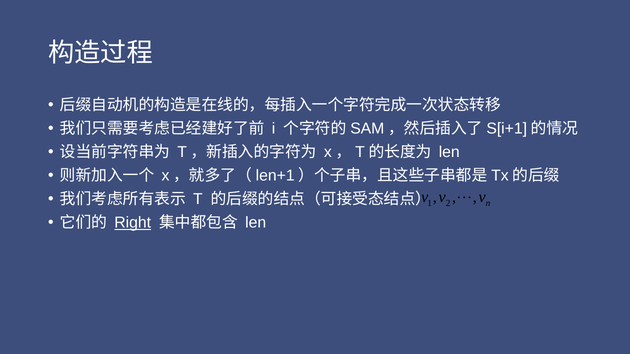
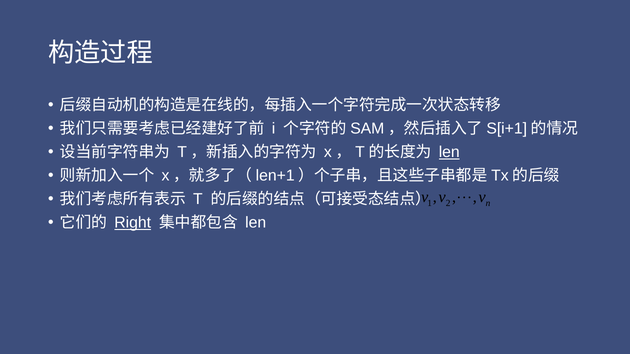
len underline: none -> present (449, 152)
